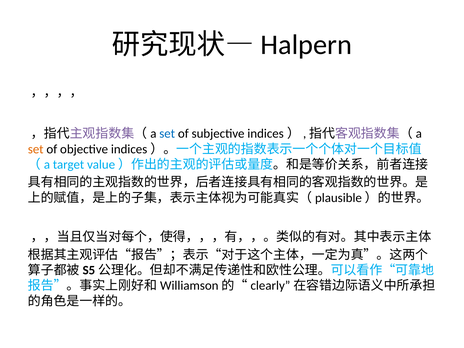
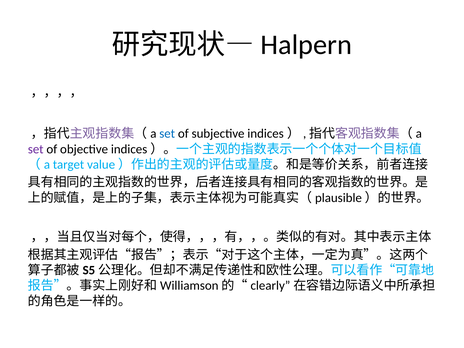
set colour: orange -> purple (36, 149)
